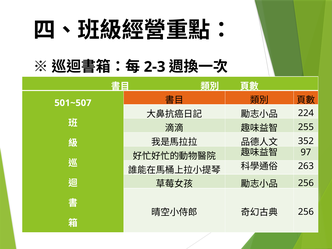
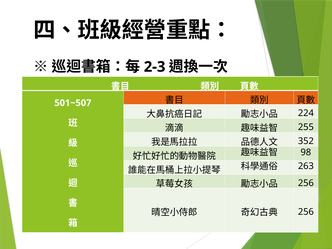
97: 97 -> 98 (306, 152)
